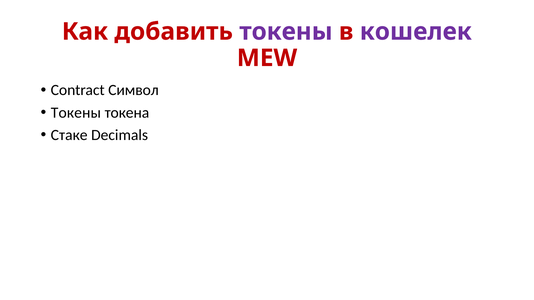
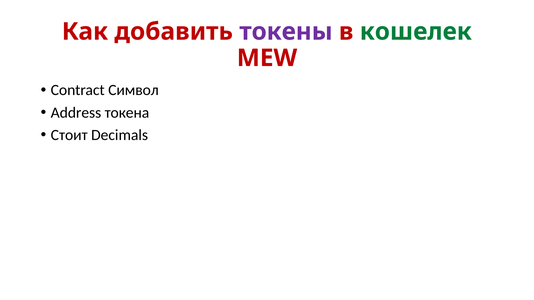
кошелек colour: purple -> green (416, 32)
Токены: Токены -> Address (76, 113)
Стаке: Стаке -> Стоит (69, 135)
